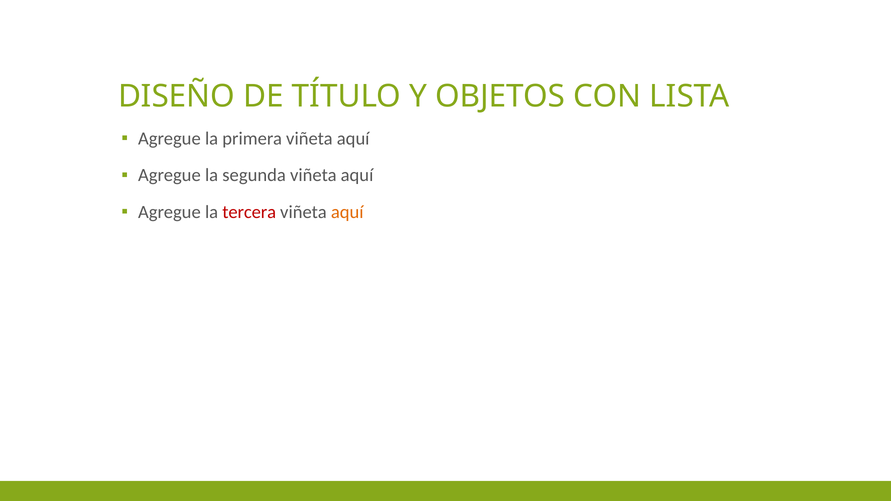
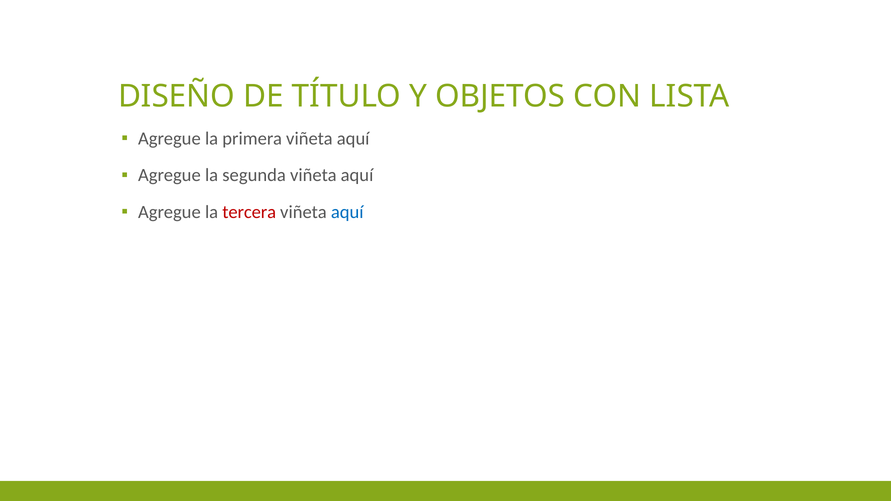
aquí colour: orange -> blue (347, 212)
